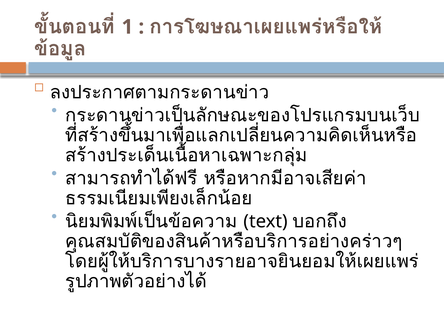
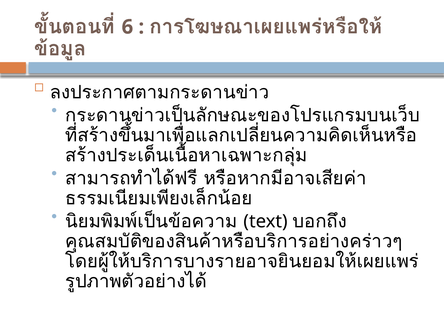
1: 1 -> 6 (127, 27)
